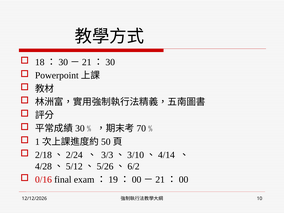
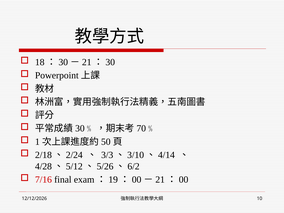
0/16: 0/16 -> 7/16 (43, 180)
